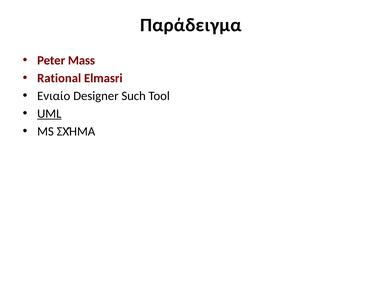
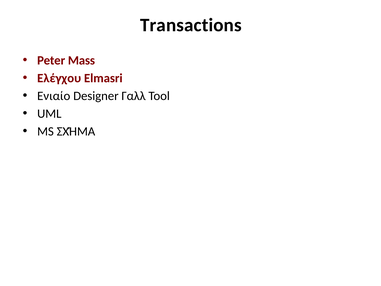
Παράδειγμα: Παράδειγμα -> Transactions (191, 25)
Rational: Rational -> Ελέγχου (59, 78)
Such: Such -> Γαλλ (134, 96)
UML underline: present -> none (49, 114)
